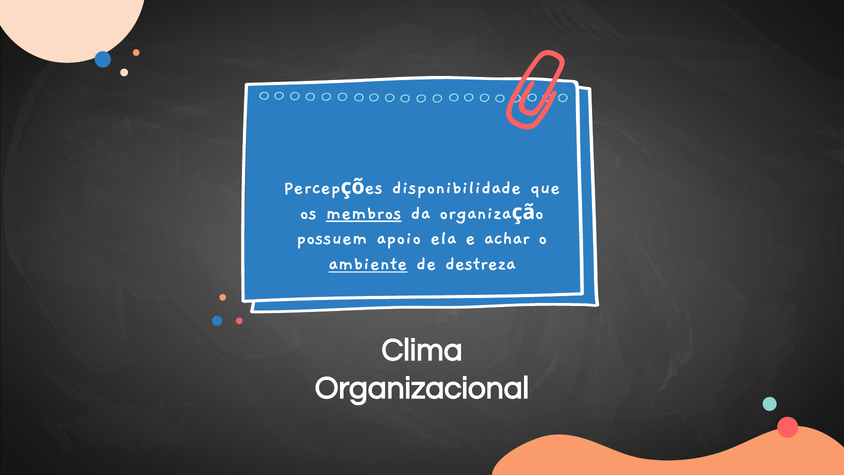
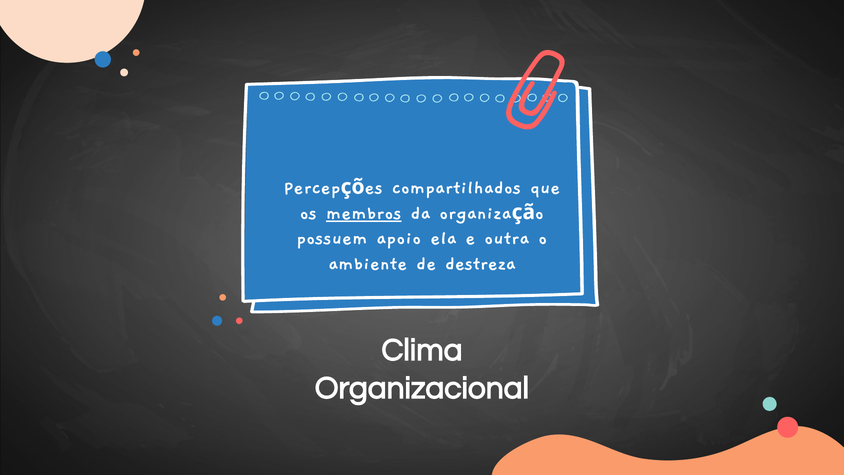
disponibilidade: disponibilidade -> compartilhados (457, 187)
achar: achar -> outra (507, 237)
ambiente underline: present -> none (368, 263)
